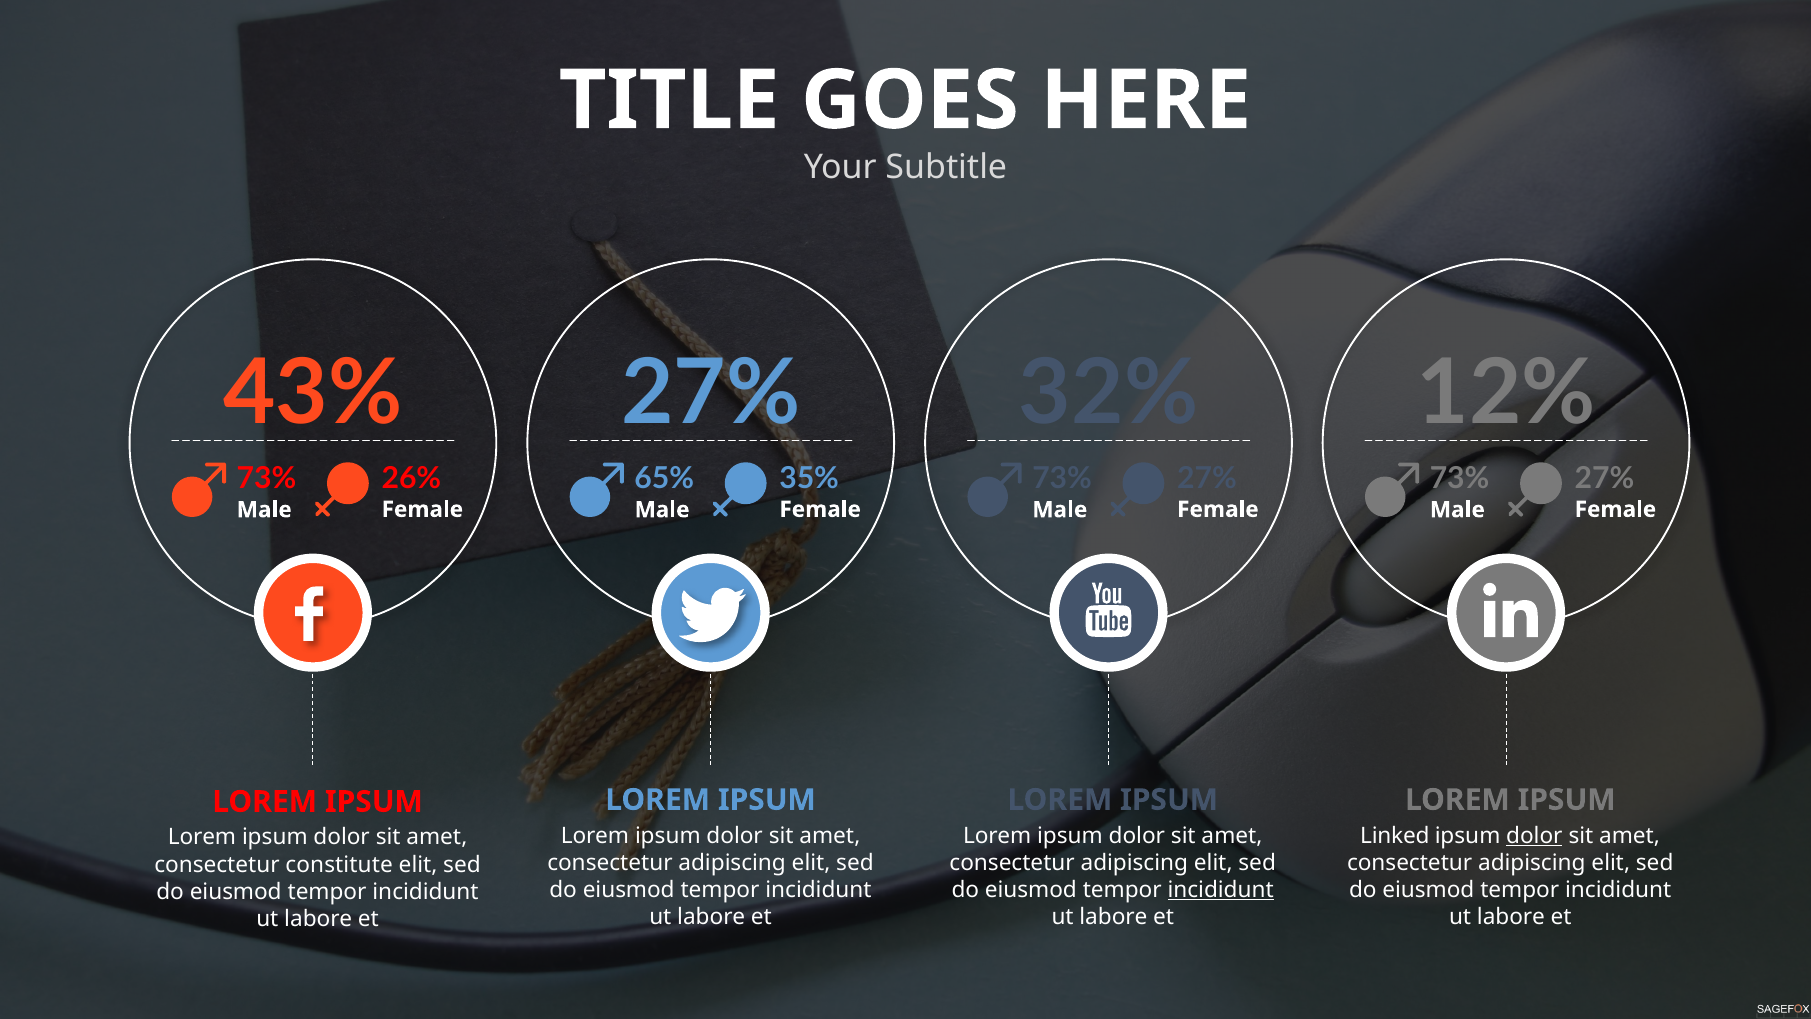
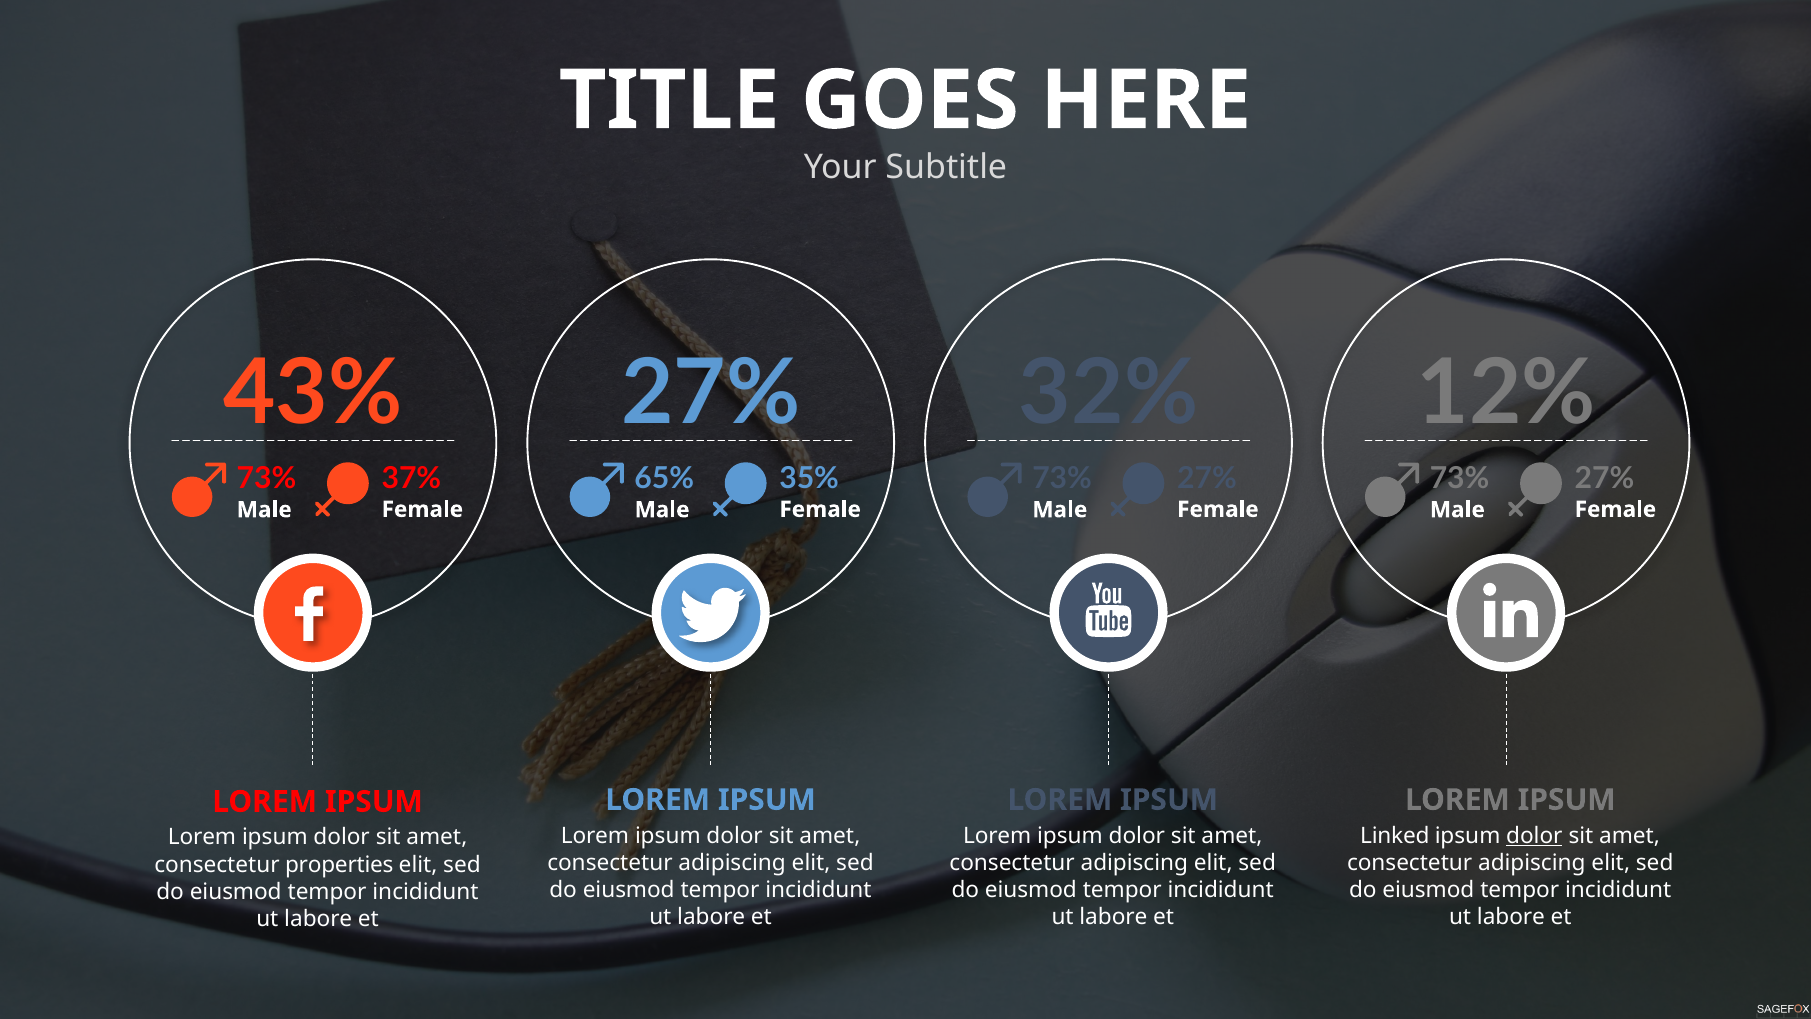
26%: 26% -> 37% (411, 478)
constitute: constitute -> properties (339, 864)
incididunt underline: present -> none (1221, 890)
